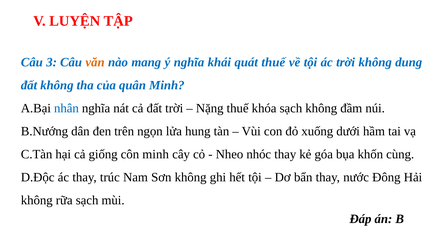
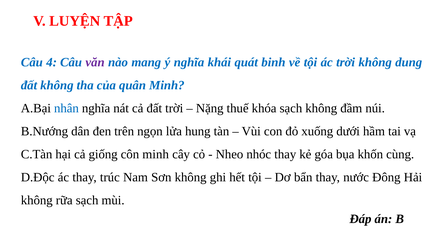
3: 3 -> 4 (52, 62)
văn colour: orange -> purple (95, 62)
quát thuế: thuế -> binh (273, 62)
